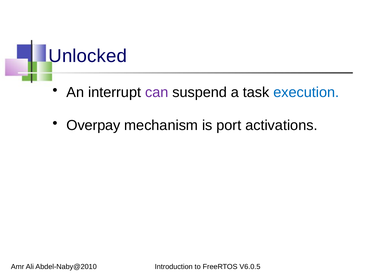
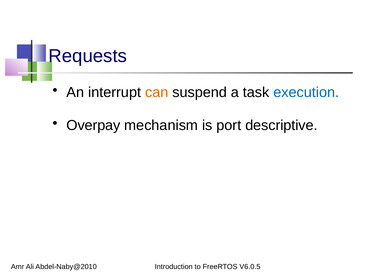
Unlocked: Unlocked -> Requests (88, 56)
can colour: purple -> orange (157, 92)
activations: activations -> descriptive (281, 125)
